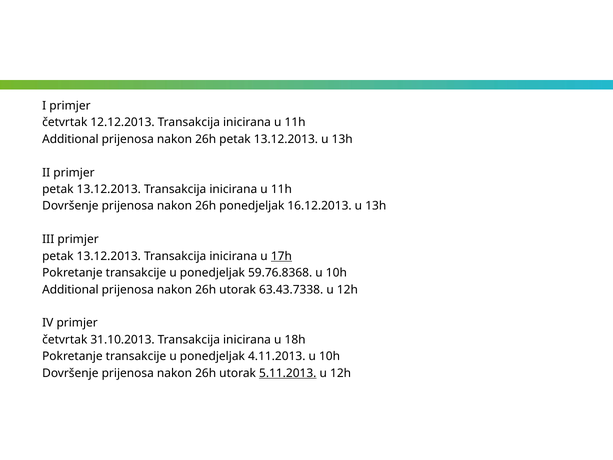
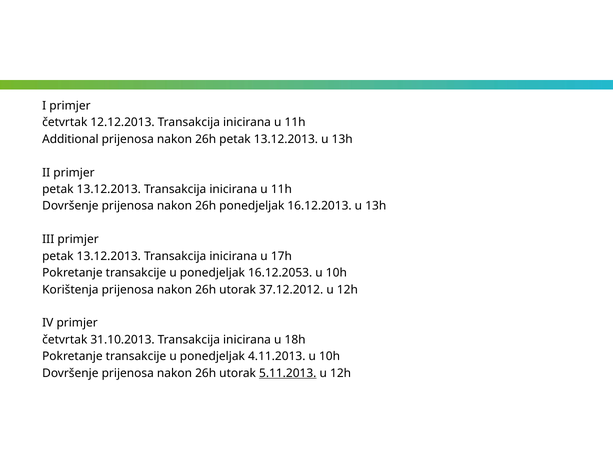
17h underline: present -> none (281, 256)
59.76.8368: 59.76.8368 -> 16.12.2053 (280, 273)
Additional: Additional -> Korištenja (70, 289)
63.43.7338: 63.43.7338 -> 37.12.2012 (291, 289)
